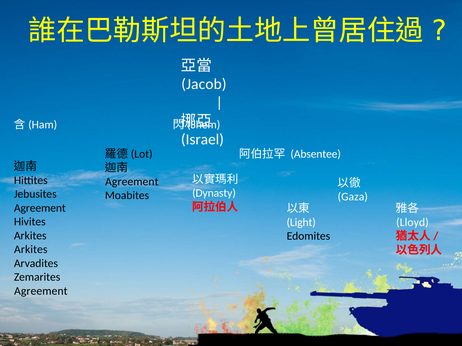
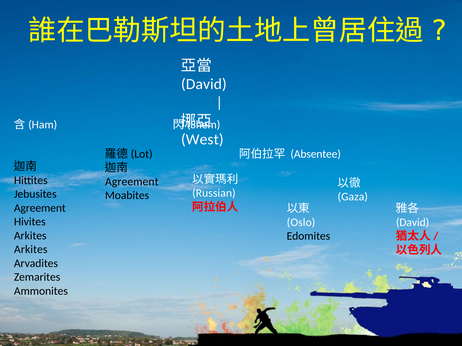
Jacob: Jacob -> David (204, 84)
Israel: Israel -> West (202, 140)
Dynasty: Dynasty -> Russian (214, 193)
Light: Light -> Oslo (301, 223)
Lloyd: Lloyd -> David (413, 223)
Agreement: Agreement -> Ammonites (41, 291)
